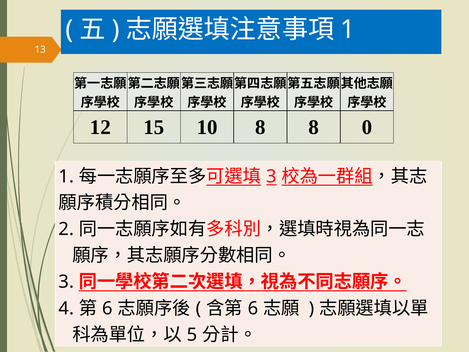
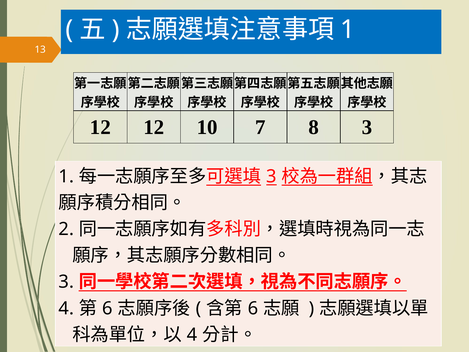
12 15: 15 -> 12 (154, 127)
10 8: 8 -> 7 (260, 127)
8 0: 0 -> 3 (367, 127)
5: 5 -> 4 (192, 335)
